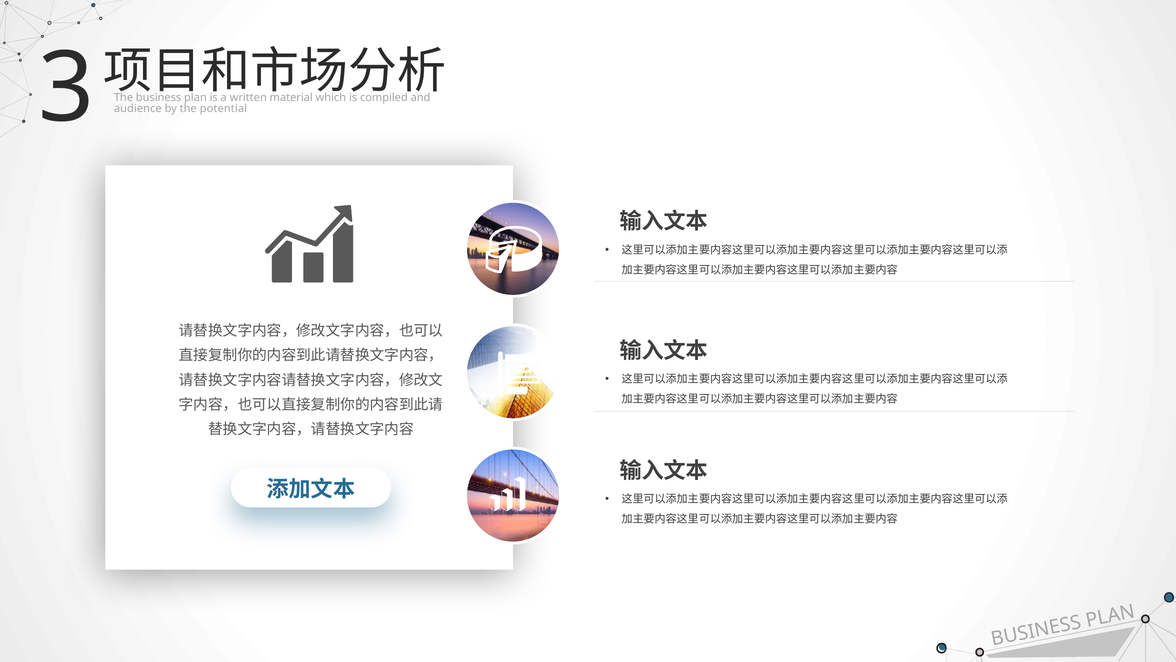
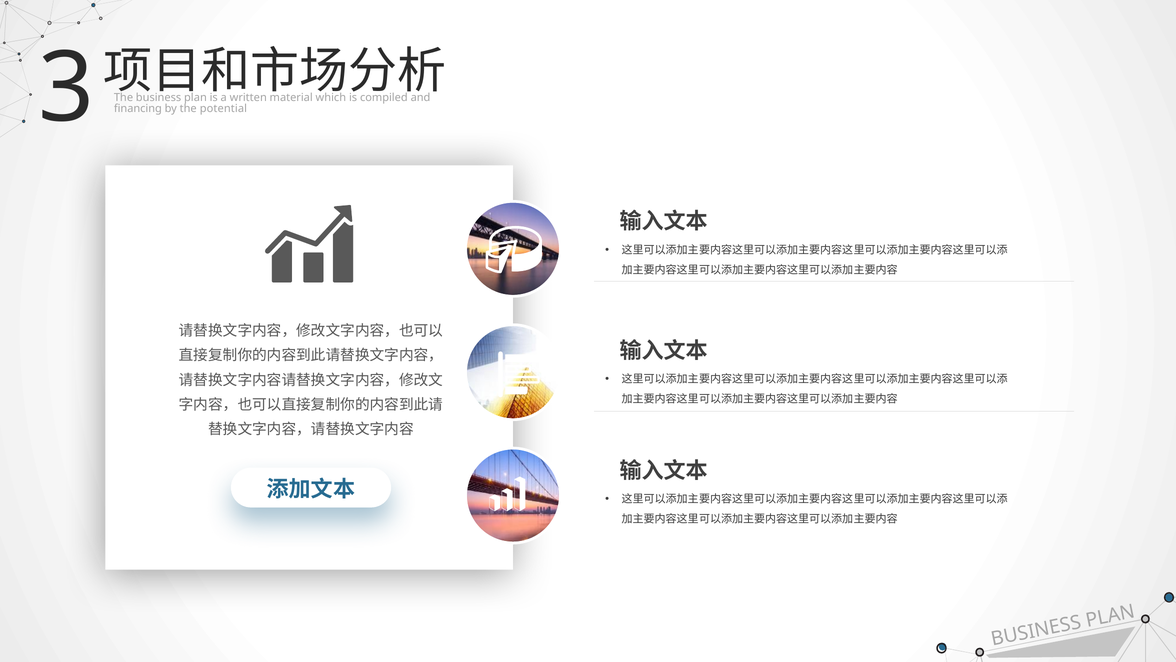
audience: audience -> financing (138, 108)
